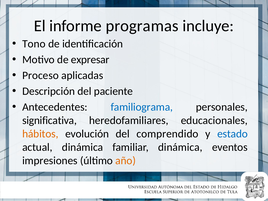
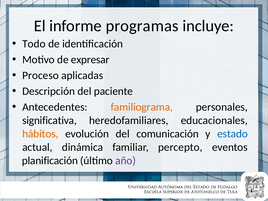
Tono: Tono -> Todo (34, 44)
familiograma colour: blue -> orange (142, 107)
comprendido: comprendido -> comunicación (168, 134)
familiar dinámica: dinámica -> percepto (180, 147)
impresiones: impresiones -> planificación (50, 161)
año colour: orange -> purple (126, 161)
